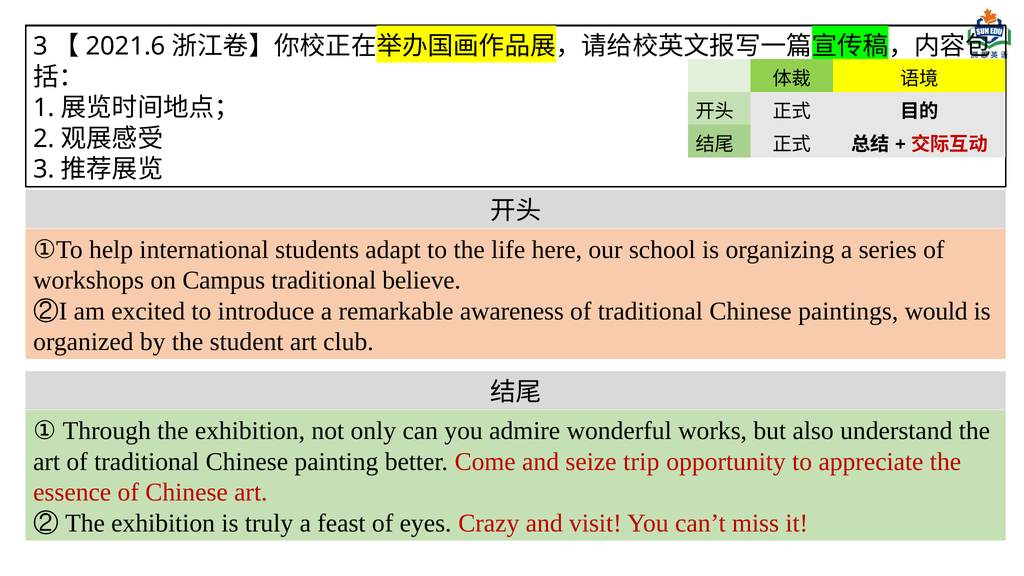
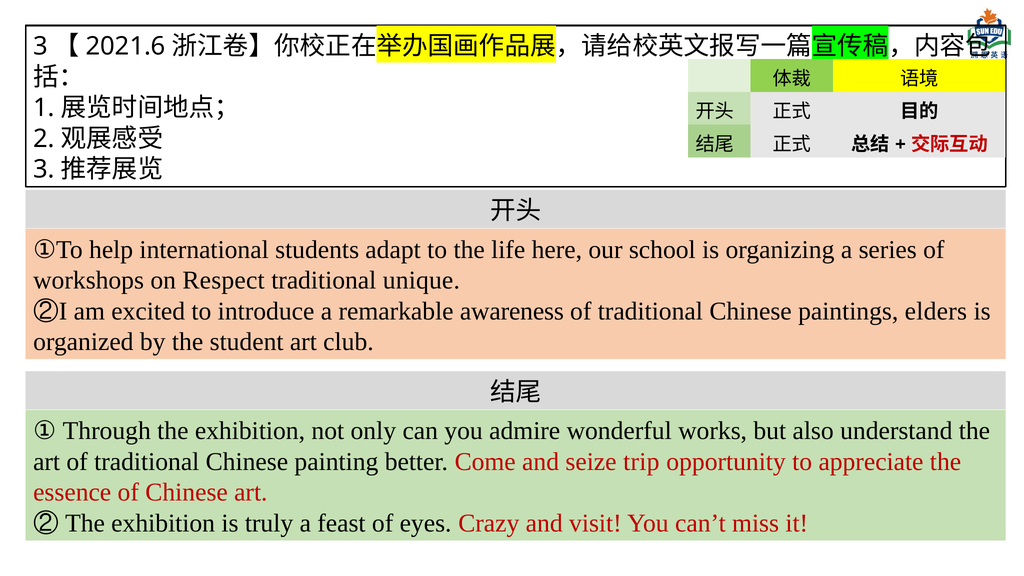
Campus: Campus -> Respect (224, 280)
believe: believe -> unique (421, 280)
would: would -> elders (936, 311)
